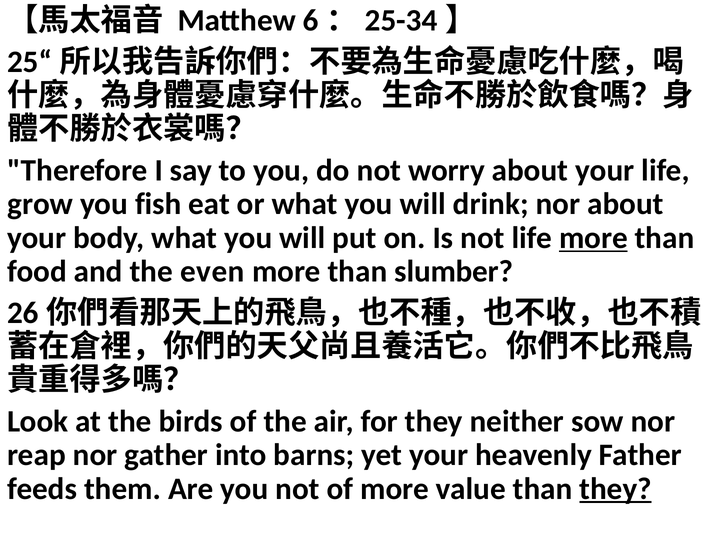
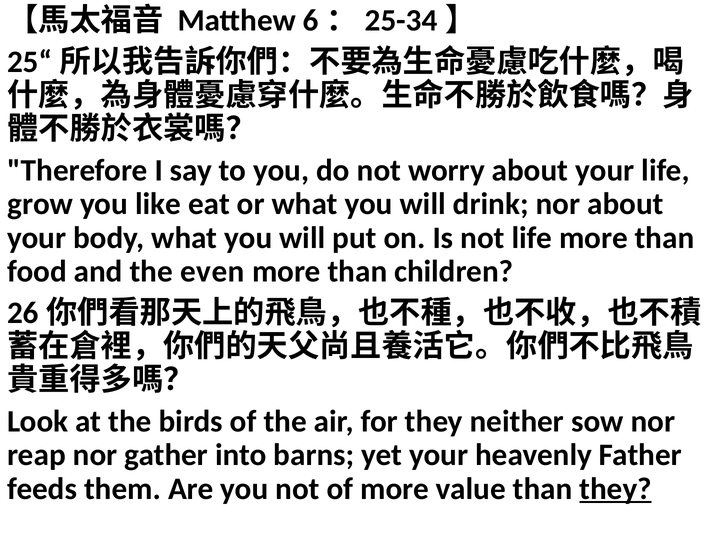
fish: fish -> like (158, 204)
more underline: present -> none (593, 238)
slumber: slumber -> children (454, 272)
